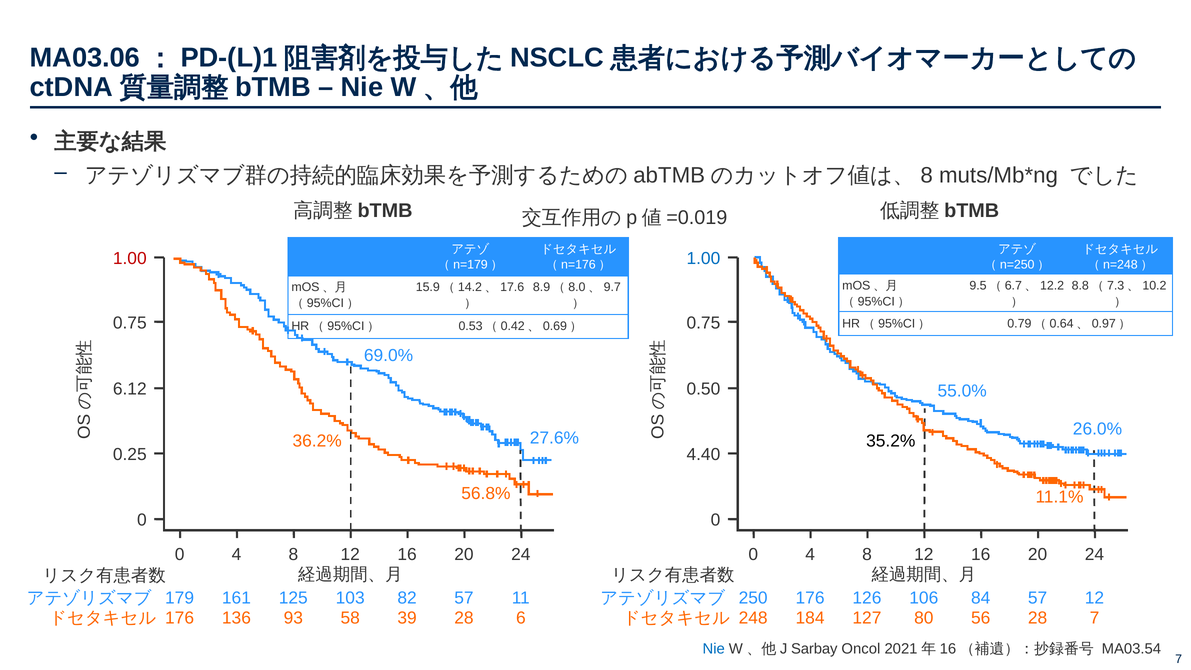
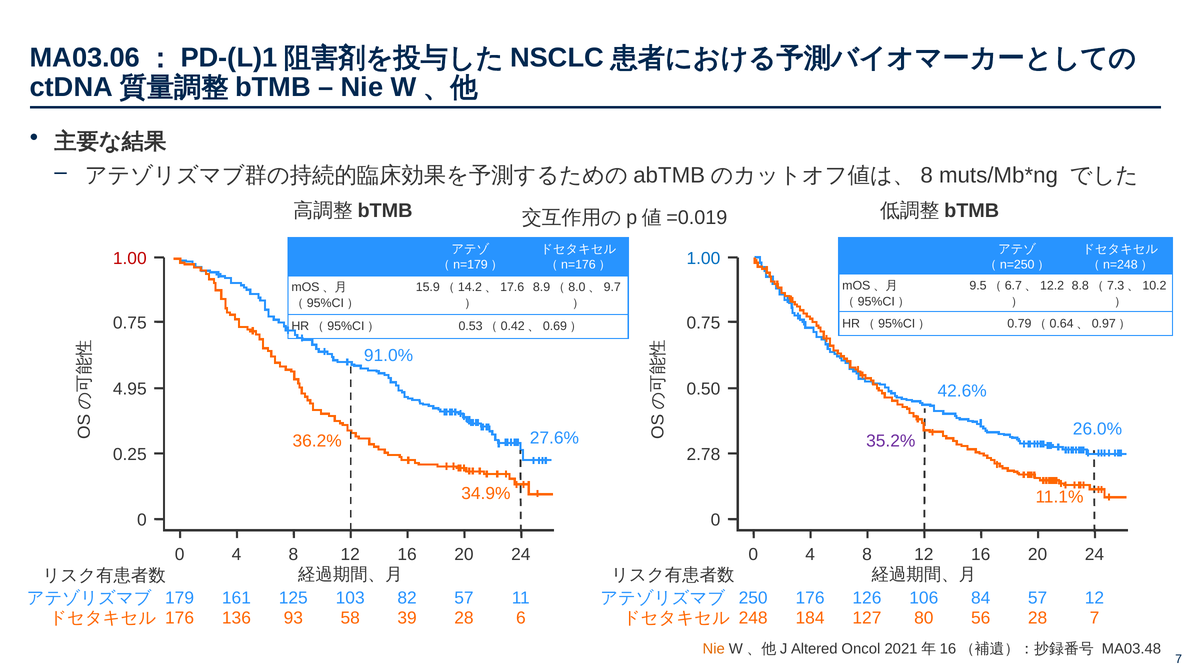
69.0%: 69.0% -> 91.0% (389, 356)
6.12: 6.12 -> 4.95 (130, 389)
55.0%: 55.0% -> 42.6% (962, 391)
35.2% colour: black -> purple (891, 441)
4.40: 4.40 -> 2.78 (703, 454)
56.8%: 56.8% -> 34.9% (486, 493)
Nie colour: blue -> orange (714, 649)
Sarbay: Sarbay -> Altered (814, 649)
MA03.54: MA03.54 -> MA03.48 (1131, 649)
